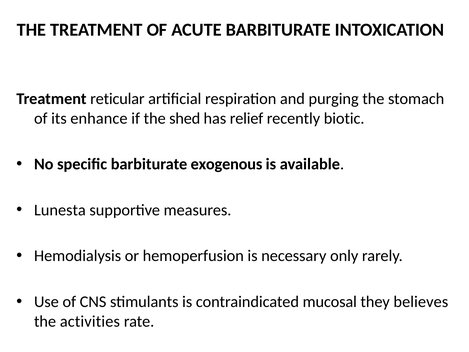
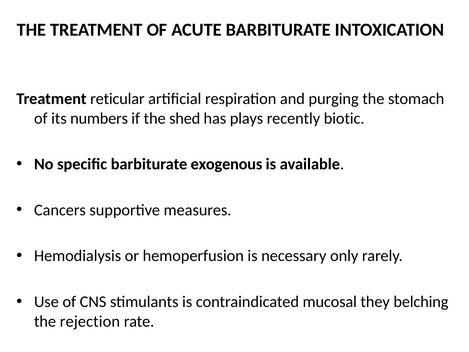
enhance: enhance -> numbers (99, 118)
relief: relief -> plays (247, 118)
Lunesta: Lunesta -> Cancers (60, 210)
believes: believes -> belching (421, 302)
activities: activities -> rejection (90, 321)
